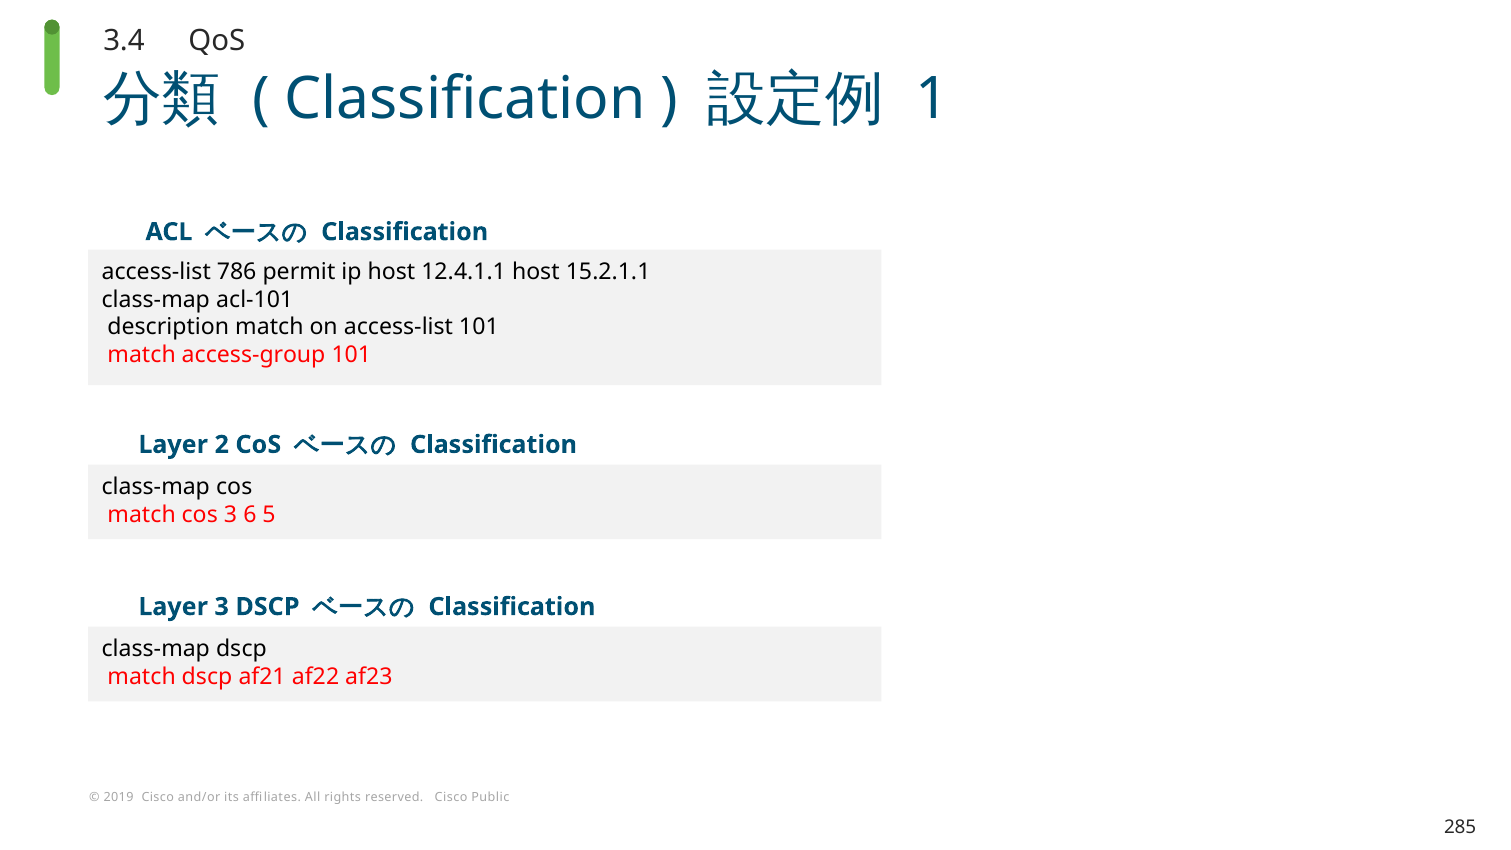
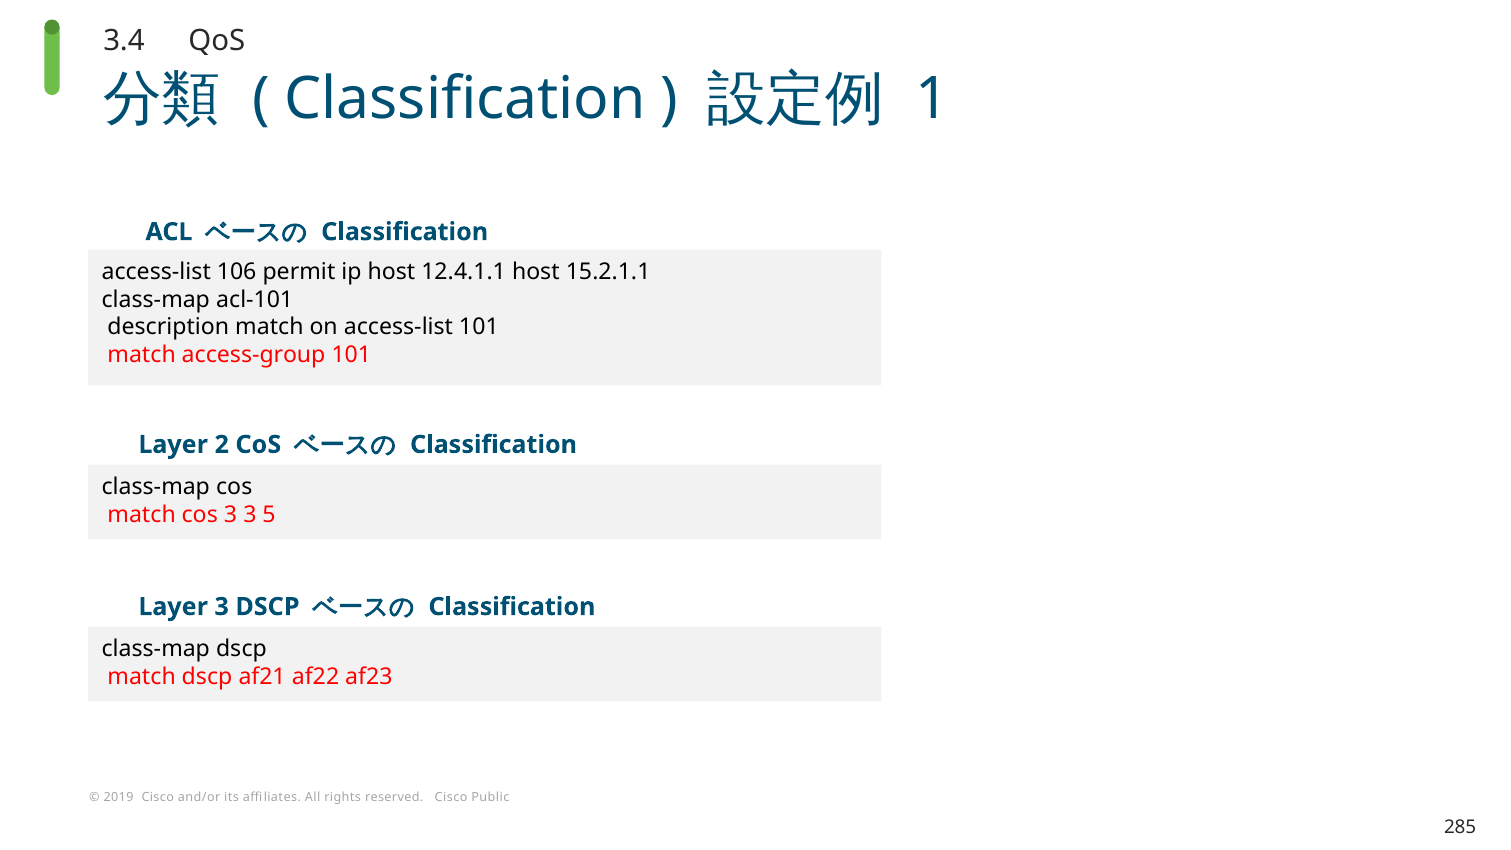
786: 786 -> 106 (237, 272)
3 6: 6 -> 3 (250, 515)
